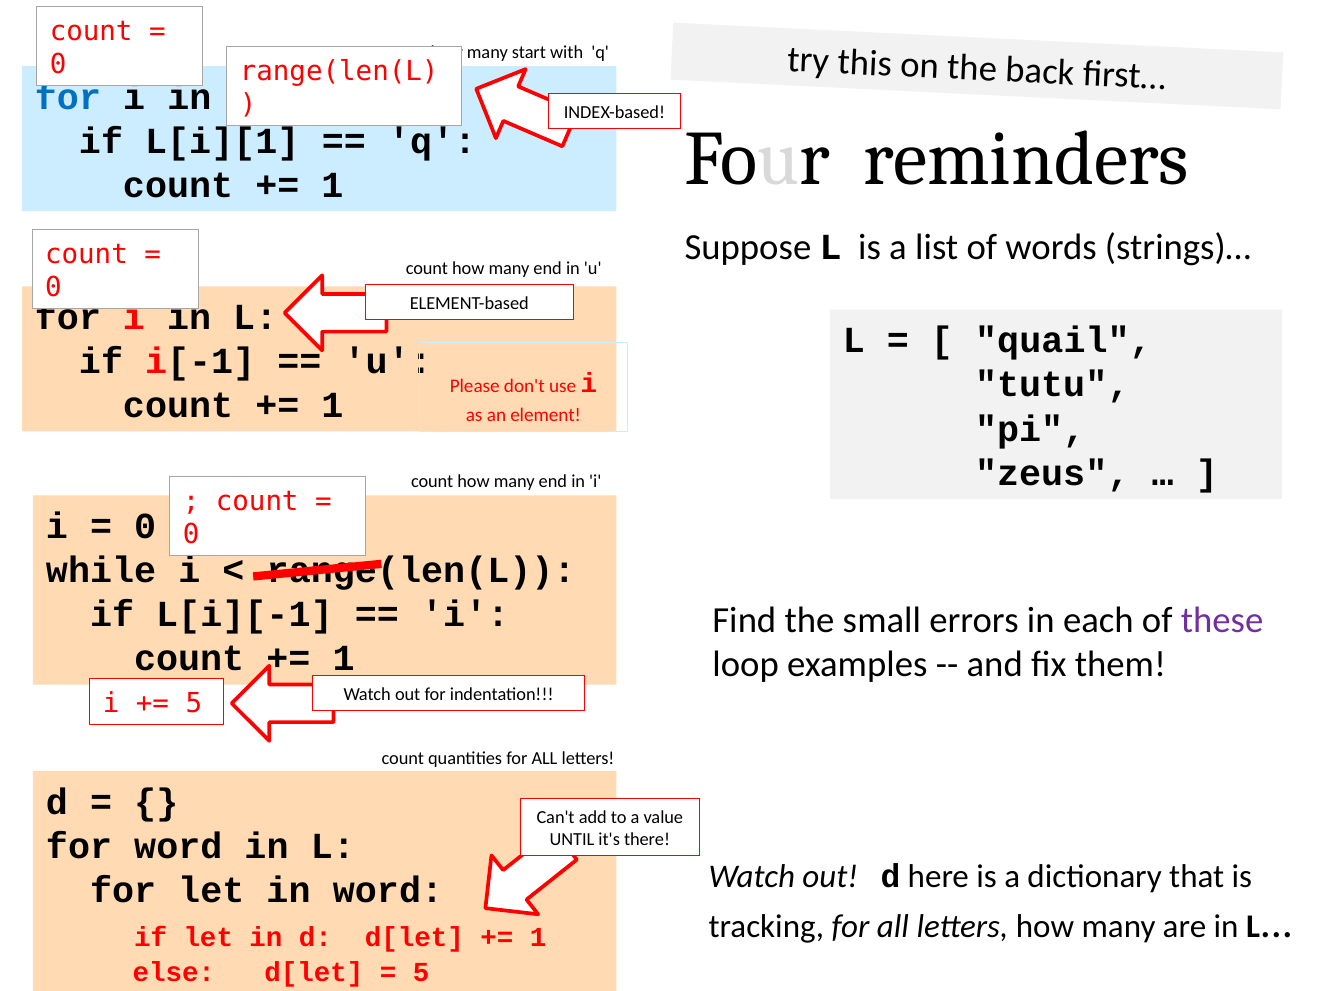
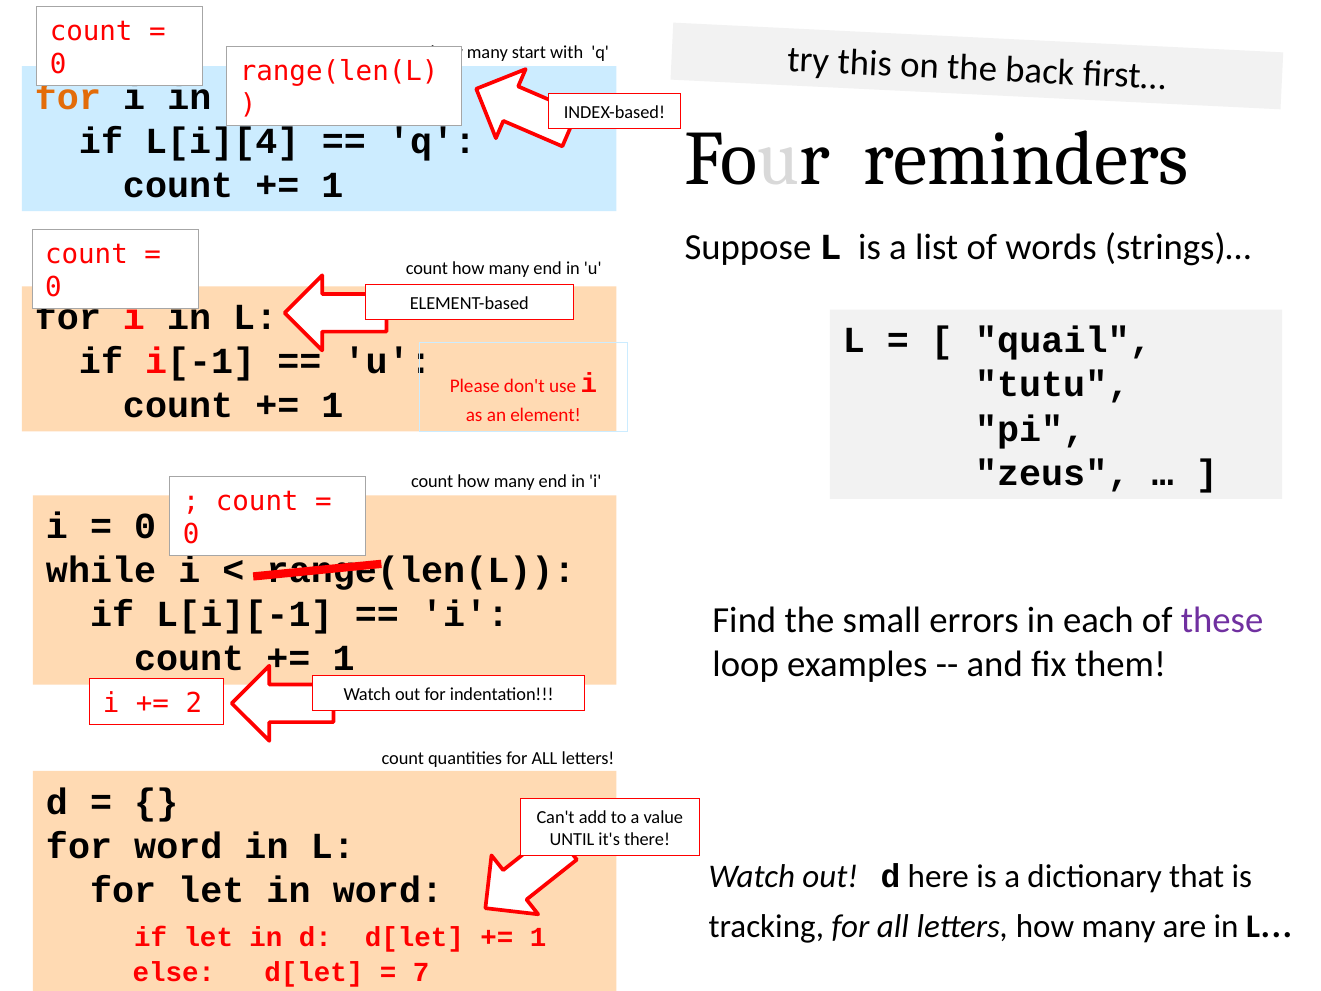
for colour: blue -> orange (68, 97)
L[i][1: L[i][1 -> L[i][4 (222, 141)
5: 5 -> 2 (194, 703)
5: 5 -> 7 (421, 972)
